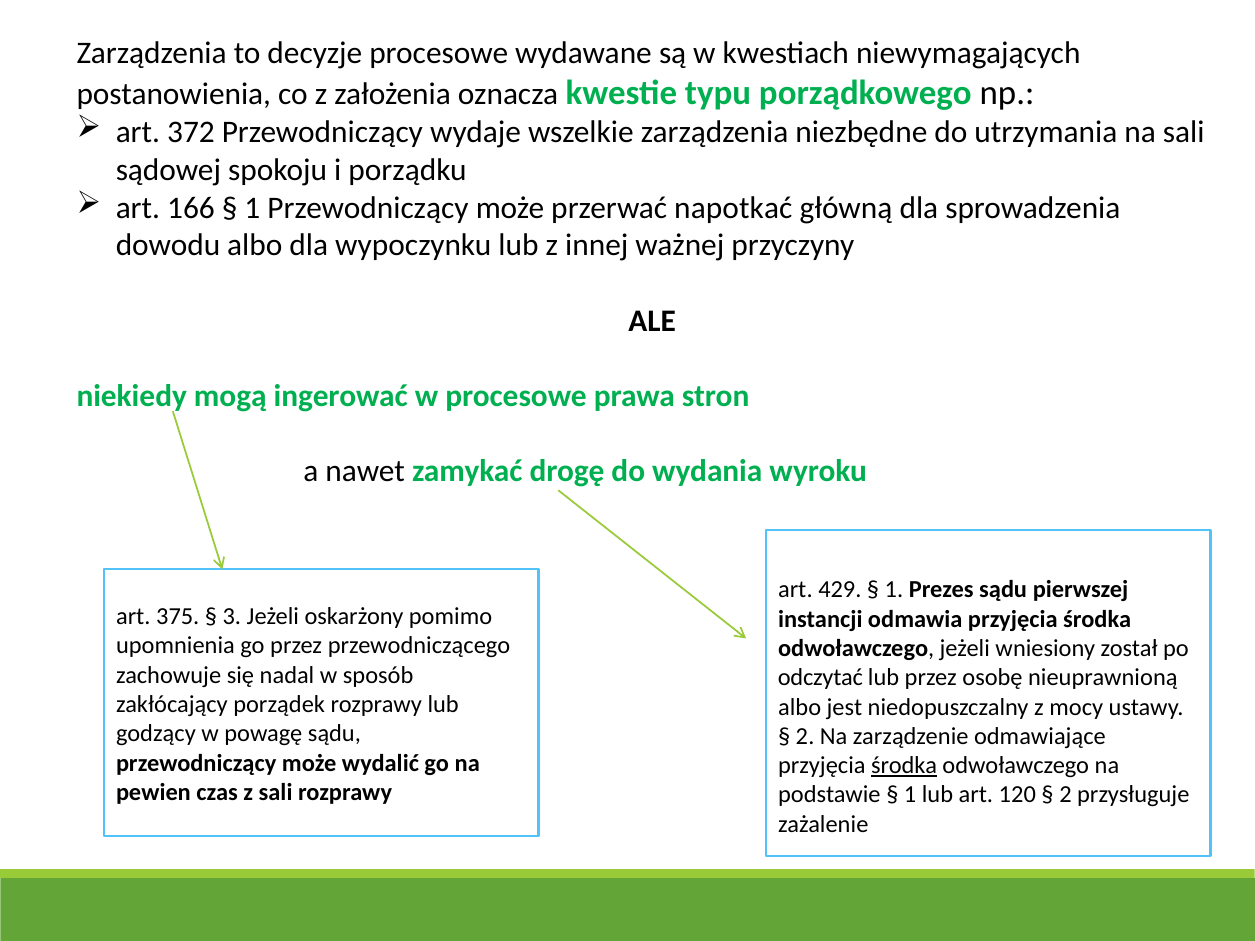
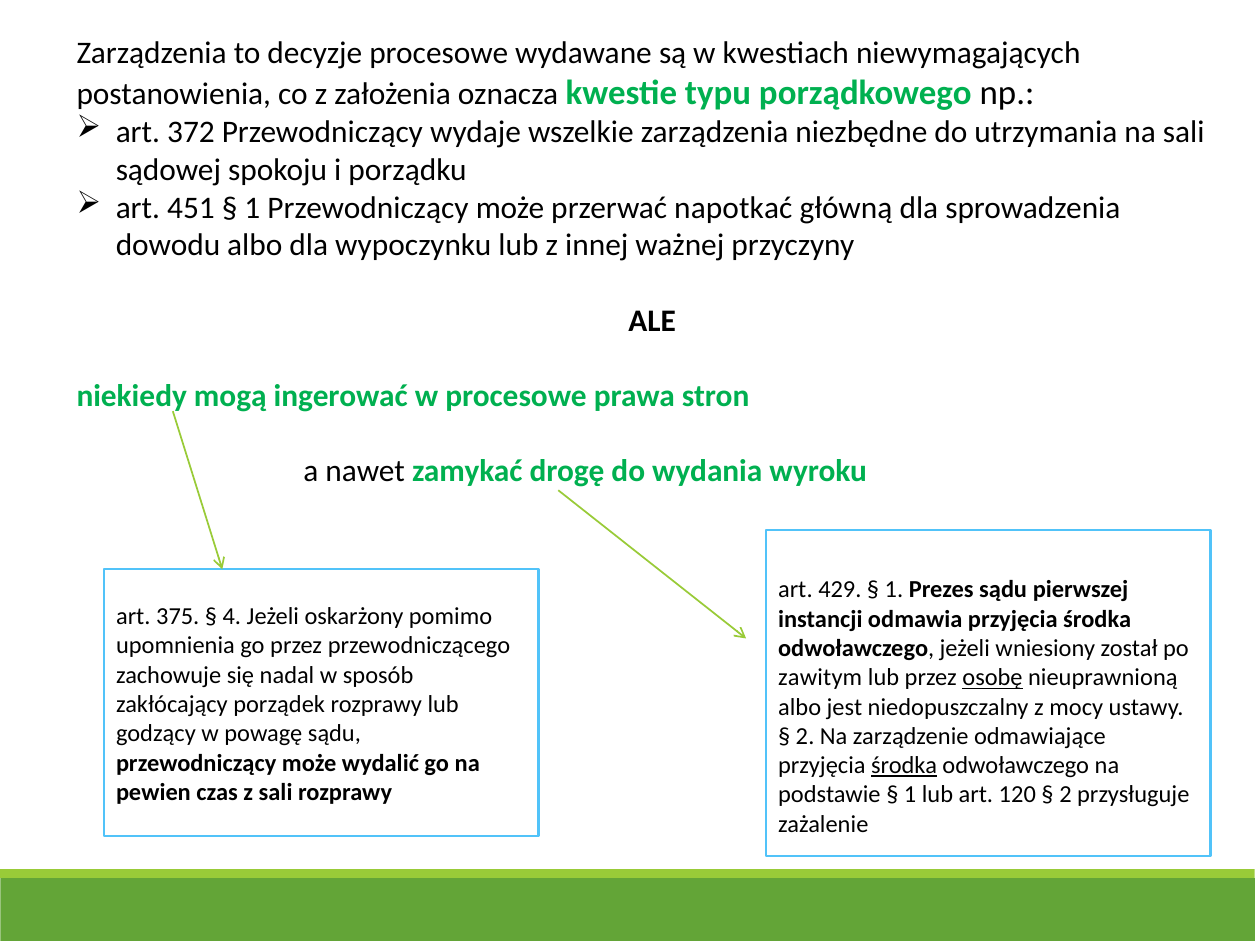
166: 166 -> 451 (191, 208)
3: 3 -> 4 (232, 617)
odczytać: odczytać -> zawitym (820, 678)
osobę underline: none -> present (993, 678)
